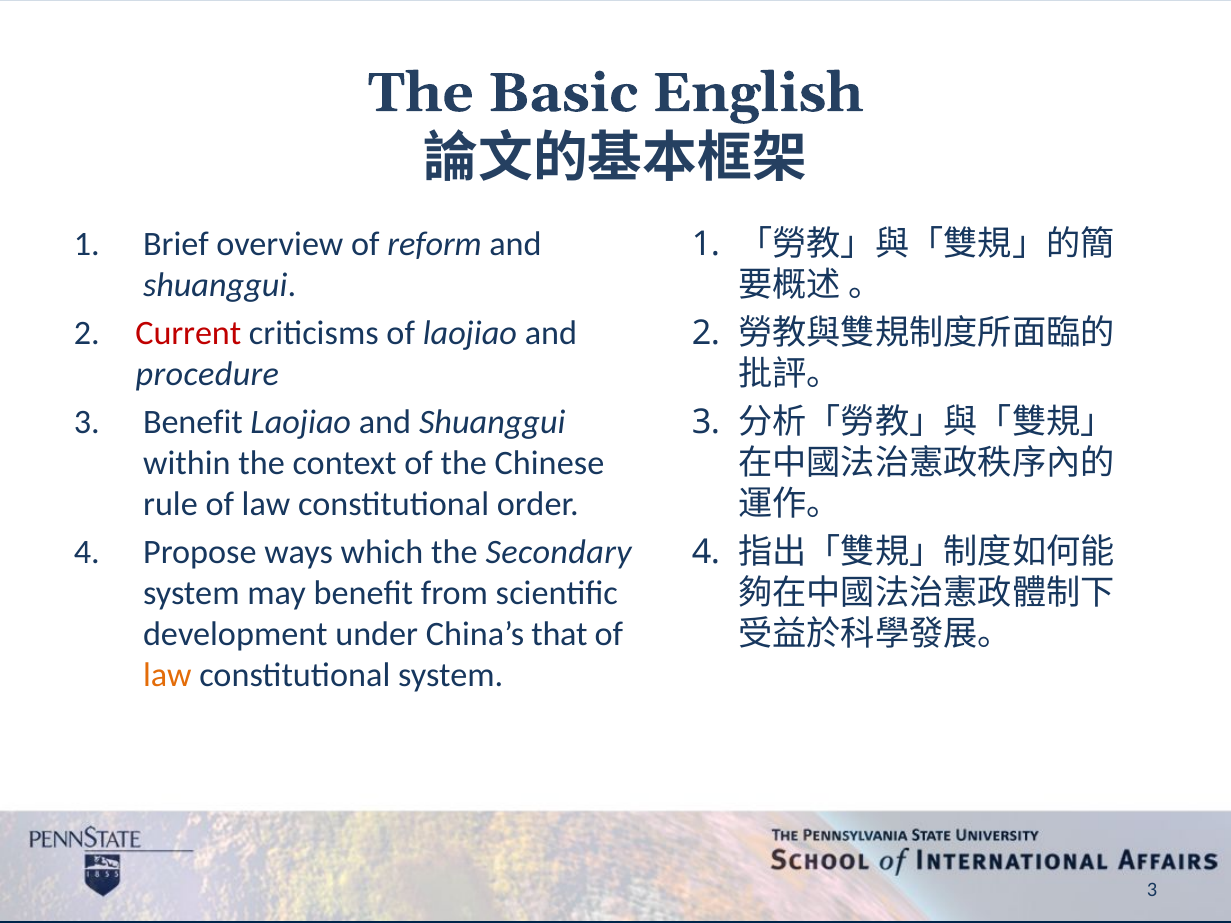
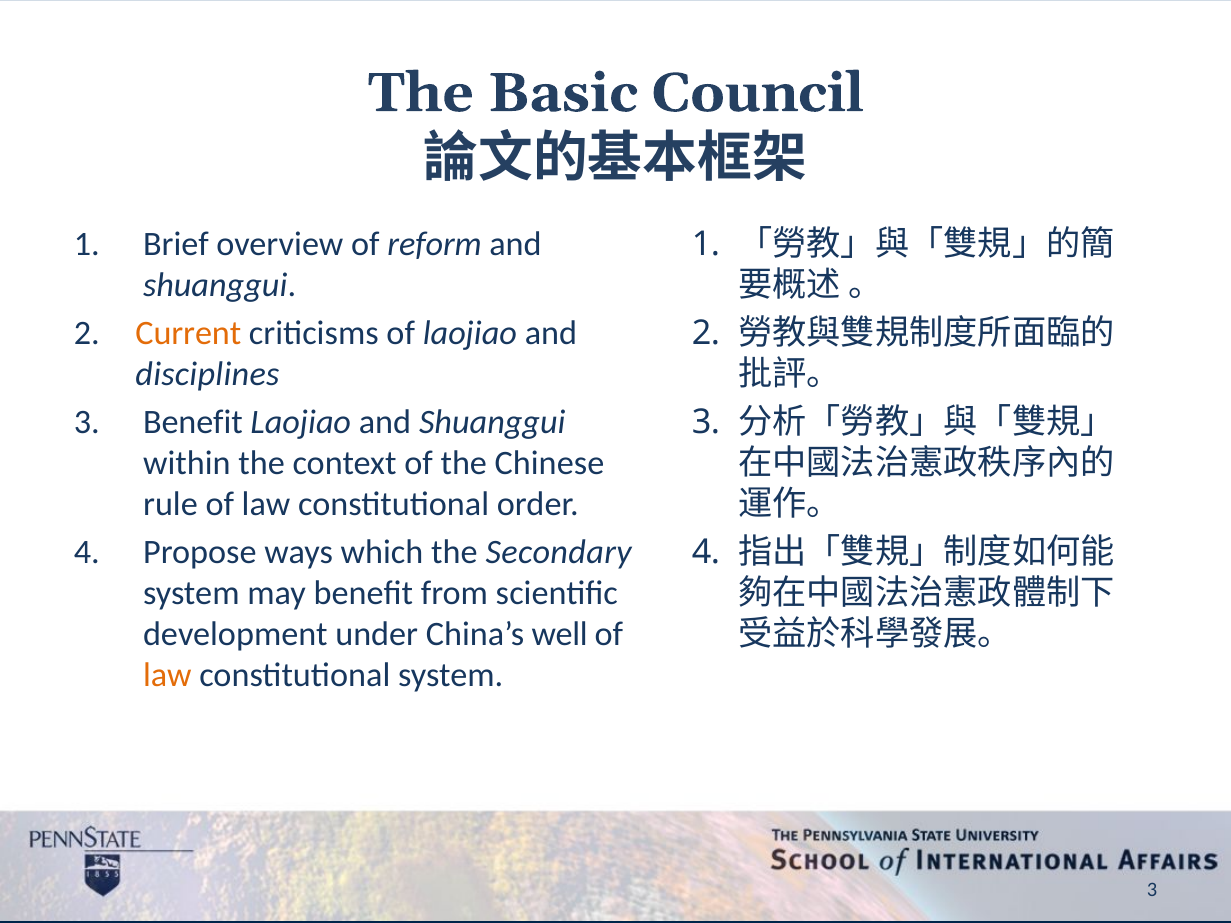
English: English -> Council (758, 93)
Current colour: red -> orange (188, 333)
procedure: procedure -> disciplines (207, 374)
that: that -> well (560, 634)
